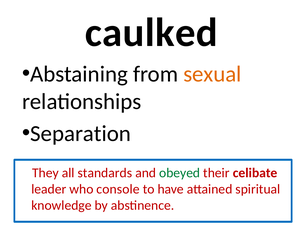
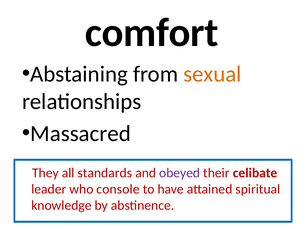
caulked: caulked -> comfort (152, 33)
Separation: Separation -> Massacred (81, 134)
obeyed colour: green -> purple (180, 173)
